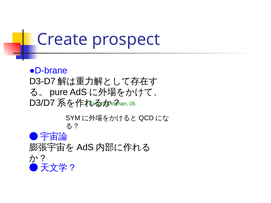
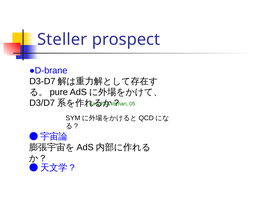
Create: Create -> Steller (62, 40)
